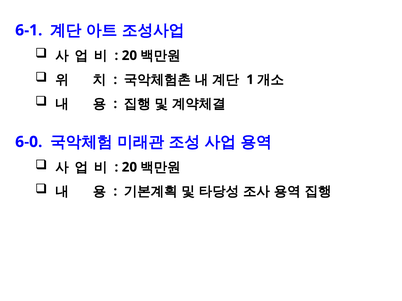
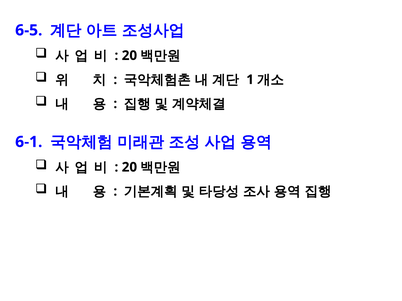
6-1: 6-1 -> 6-5 (29, 30)
6-0: 6-0 -> 6-1 (29, 142)
